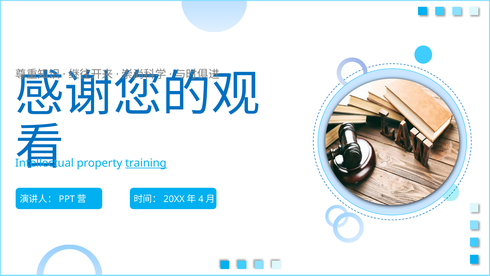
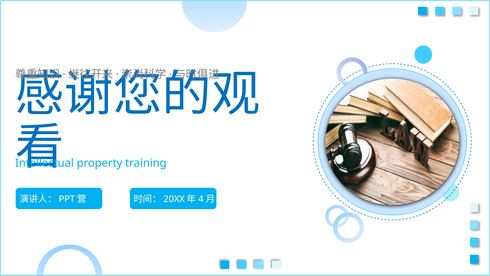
training underline: present -> none (146, 163)
